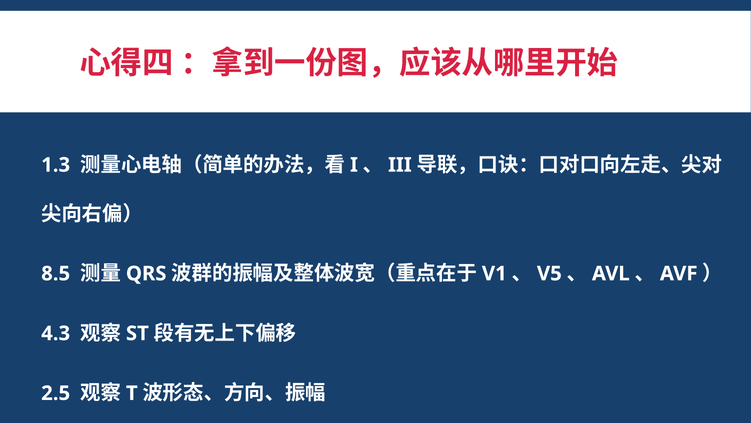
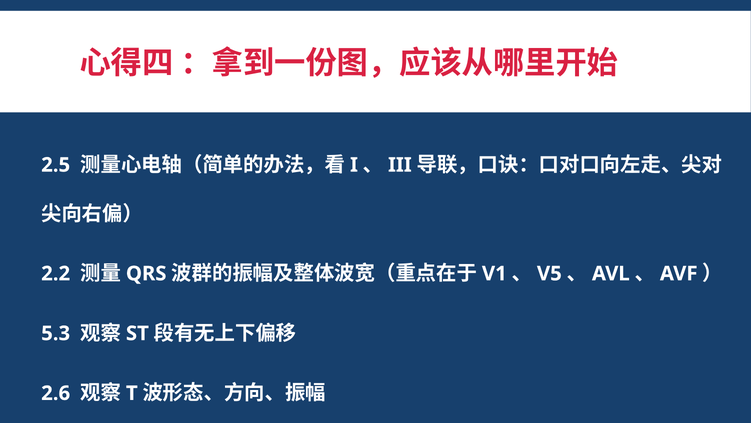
1.3: 1.3 -> 2.5 (56, 165)
8.5: 8.5 -> 2.2 (56, 273)
4.3: 4.3 -> 5.3 (56, 333)
2.5: 2.5 -> 2.6 (56, 393)
